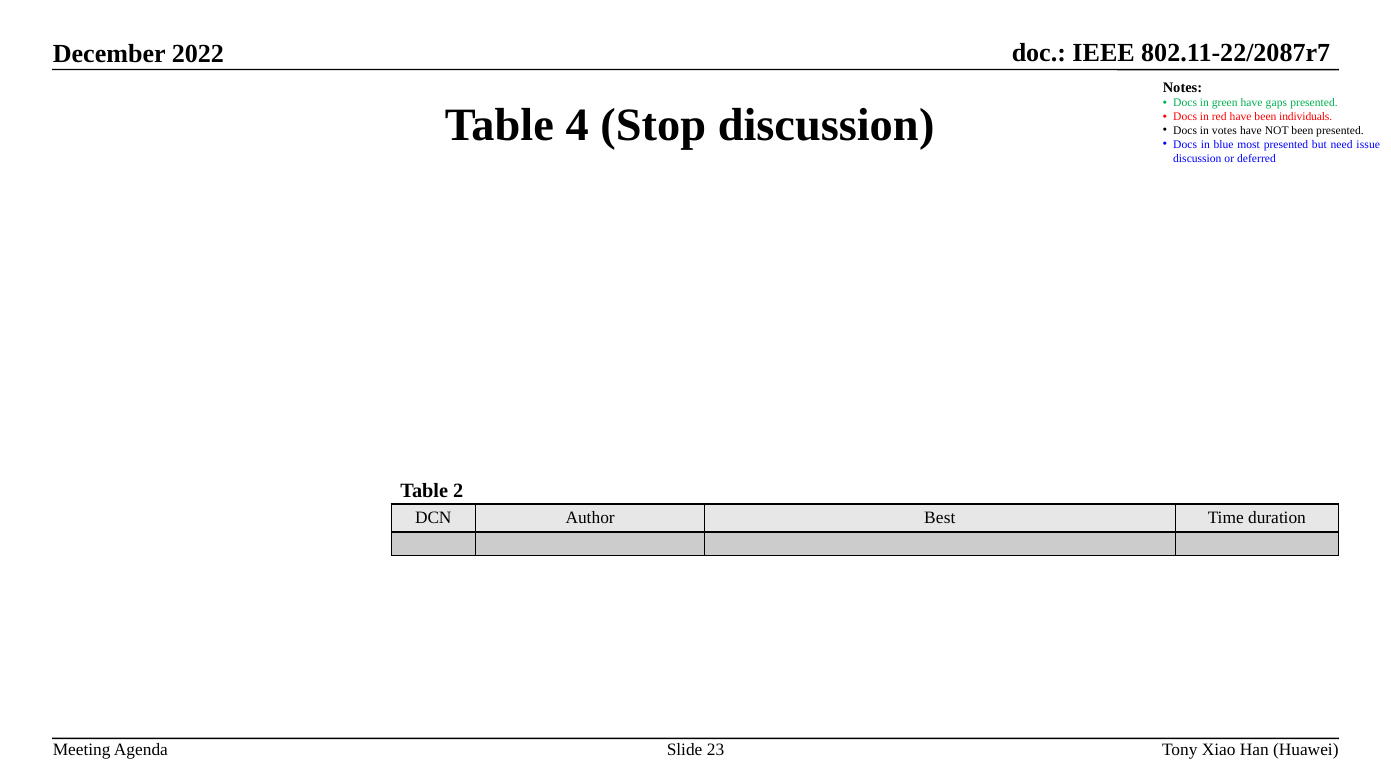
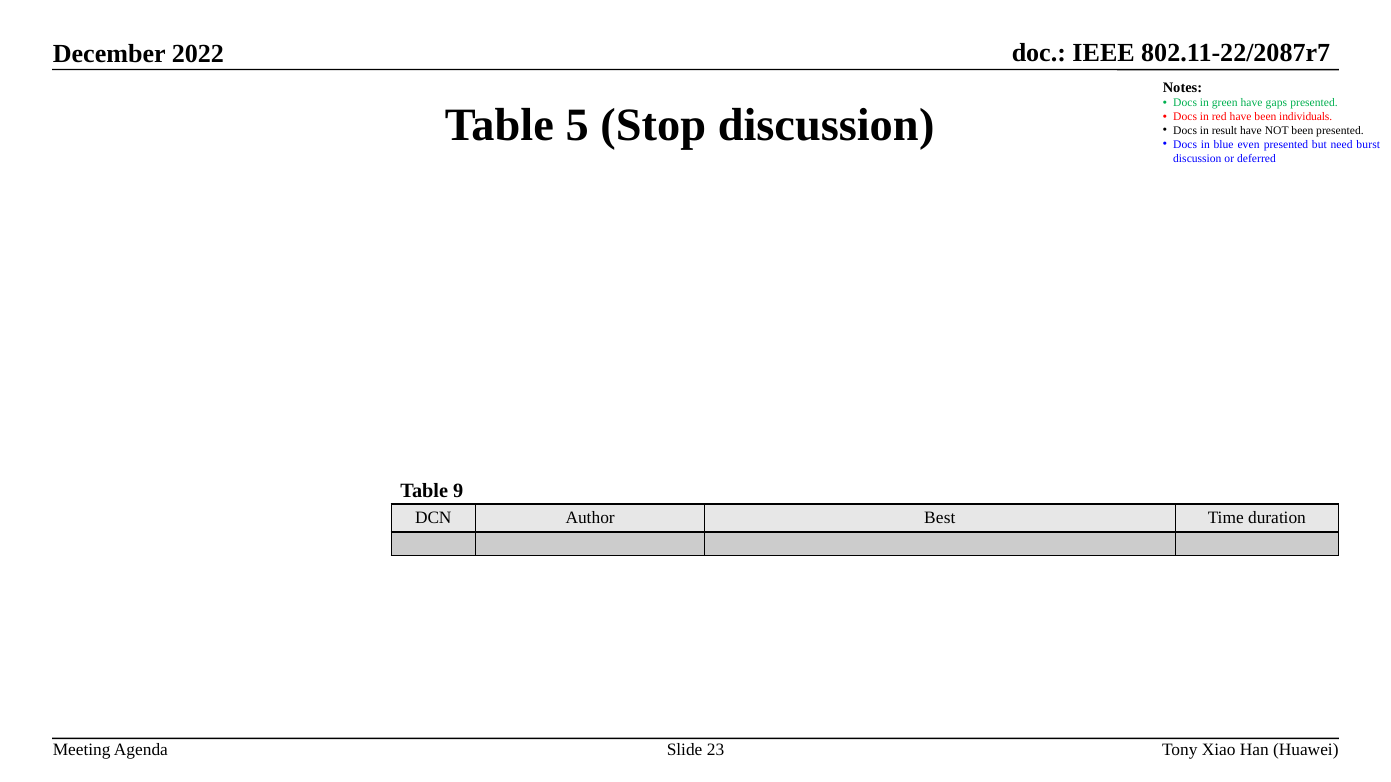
4: 4 -> 5 (577, 125)
votes: votes -> result (1224, 131)
most: most -> even (1249, 145)
issue: issue -> burst (1368, 145)
2: 2 -> 9 (458, 491)
